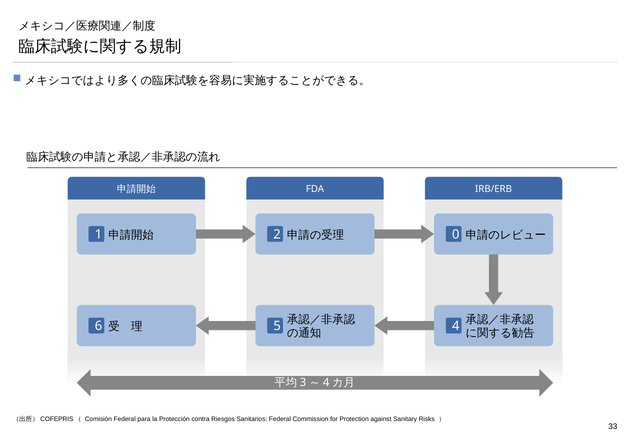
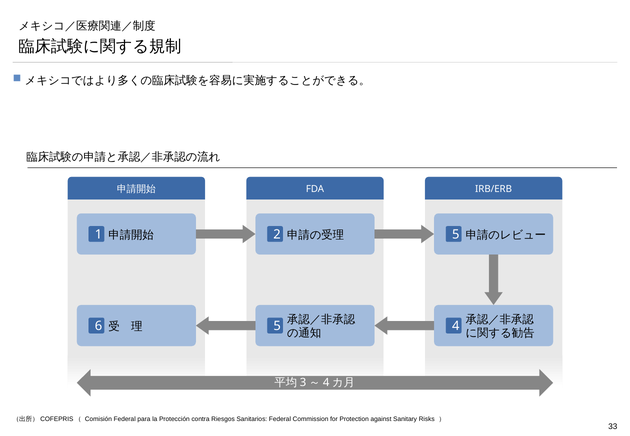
2 0: 0 -> 5 (456, 234)
